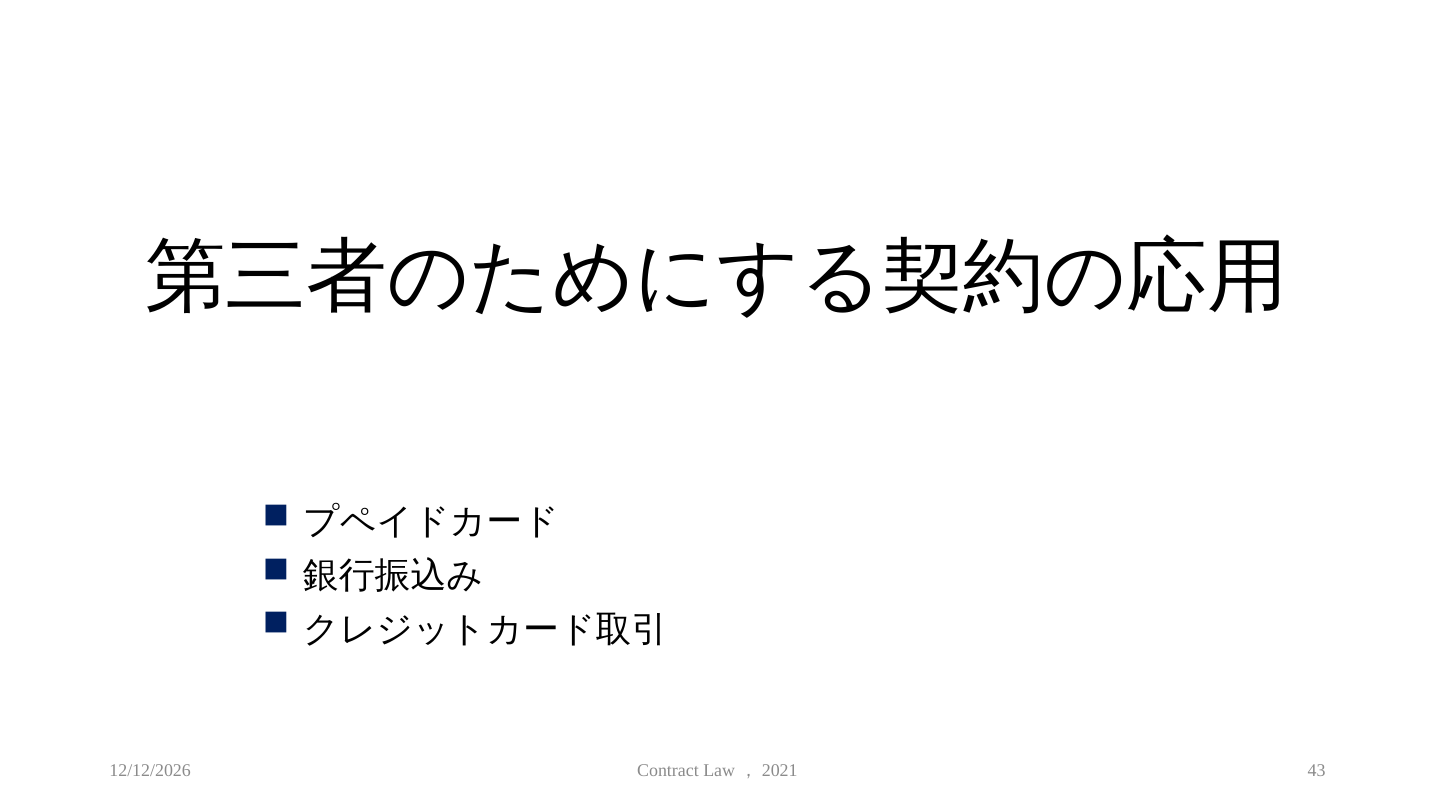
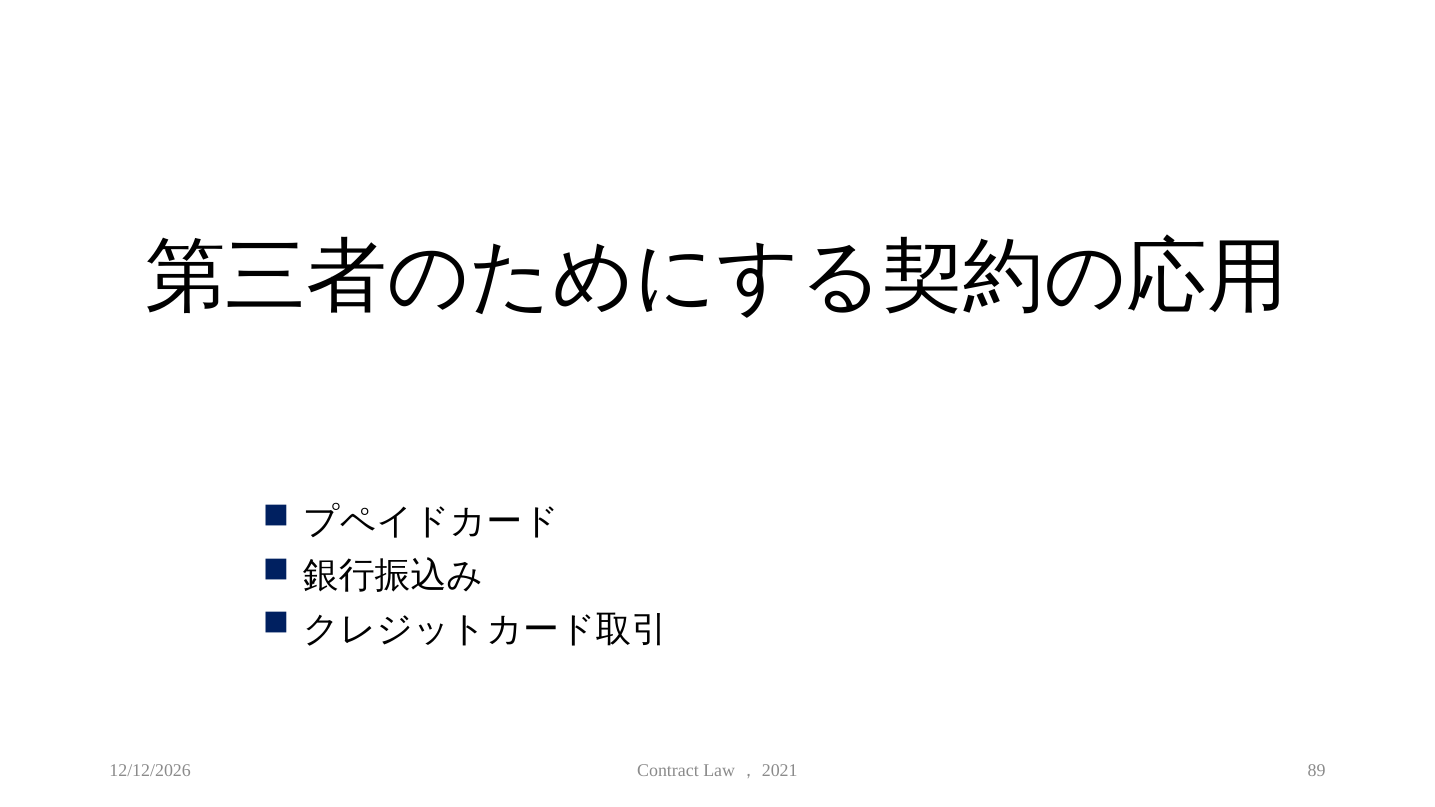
43: 43 -> 89 (1317, 771)
